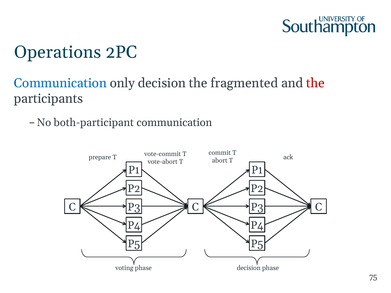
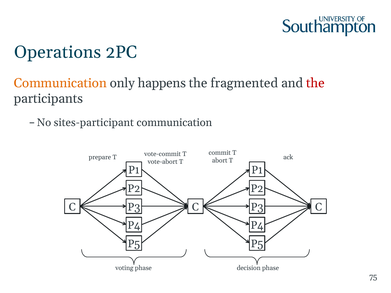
Communication colour: blue -> orange (60, 83)
only decision: decision -> happens (162, 83)
both-participant: both-participant -> sites-participant (94, 123)
